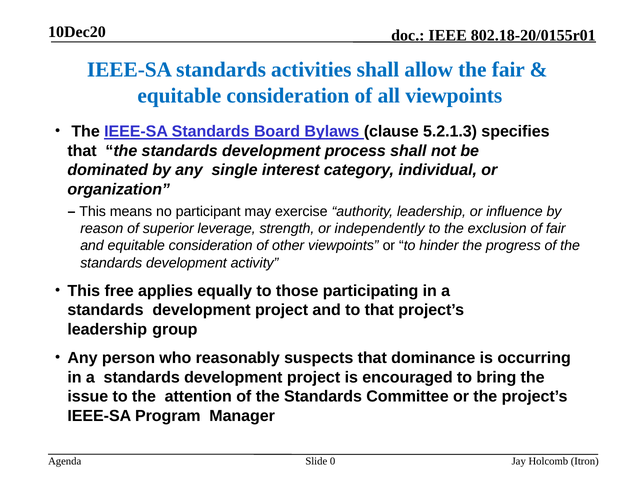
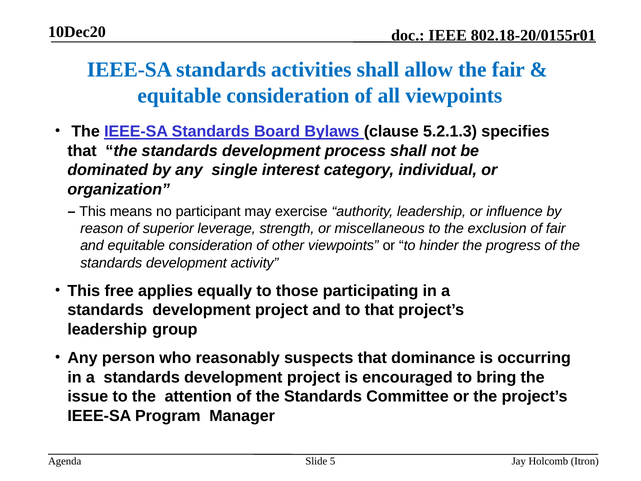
independently: independently -> miscellaneous (380, 229)
0: 0 -> 5 (333, 461)
